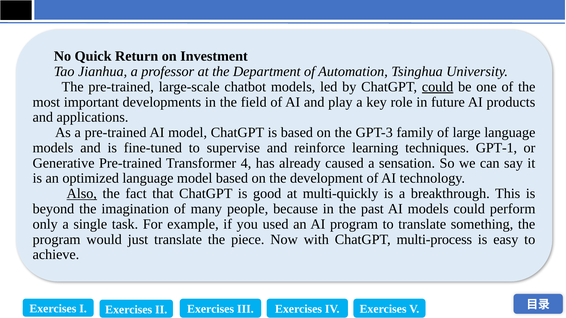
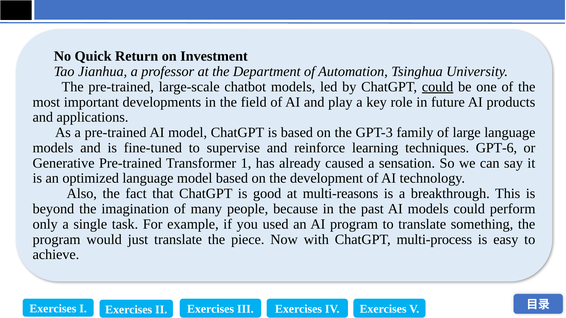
GPT-1: GPT-1 -> GPT-6 (496, 148)
4: 4 -> 1 (246, 163)
Also underline: present -> none (82, 194)
multi-quickly: multi-quickly -> multi-reasons (341, 194)
